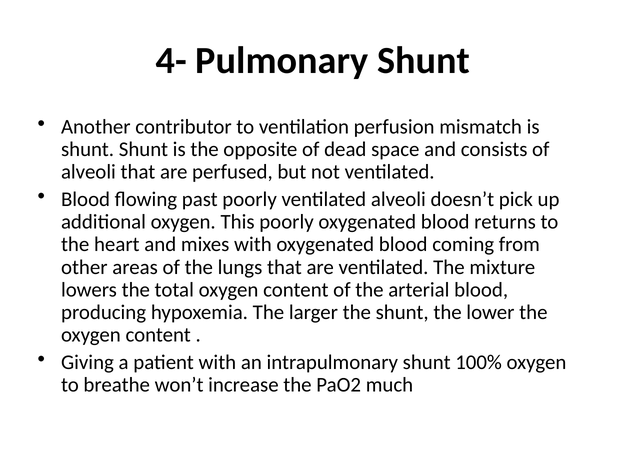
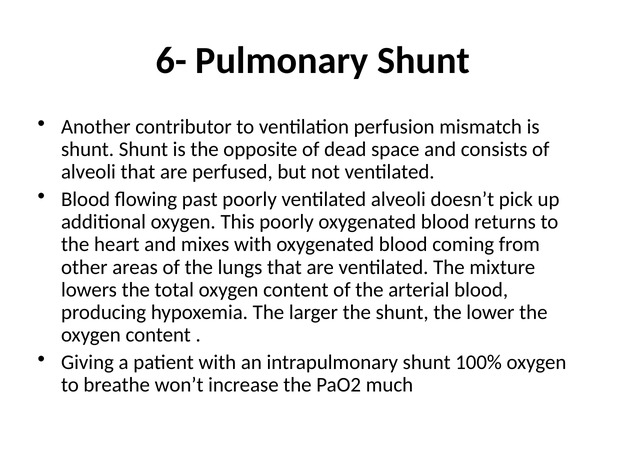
4-: 4- -> 6- (171, 61)
